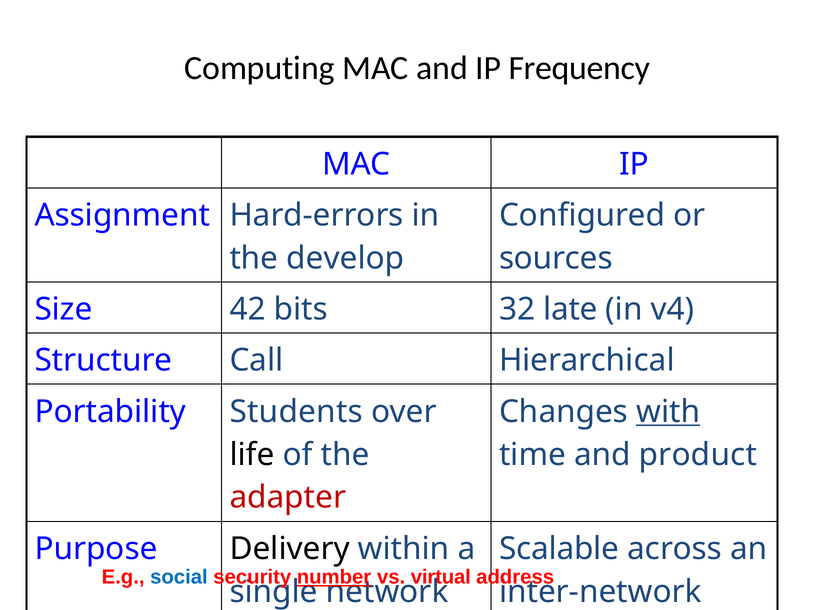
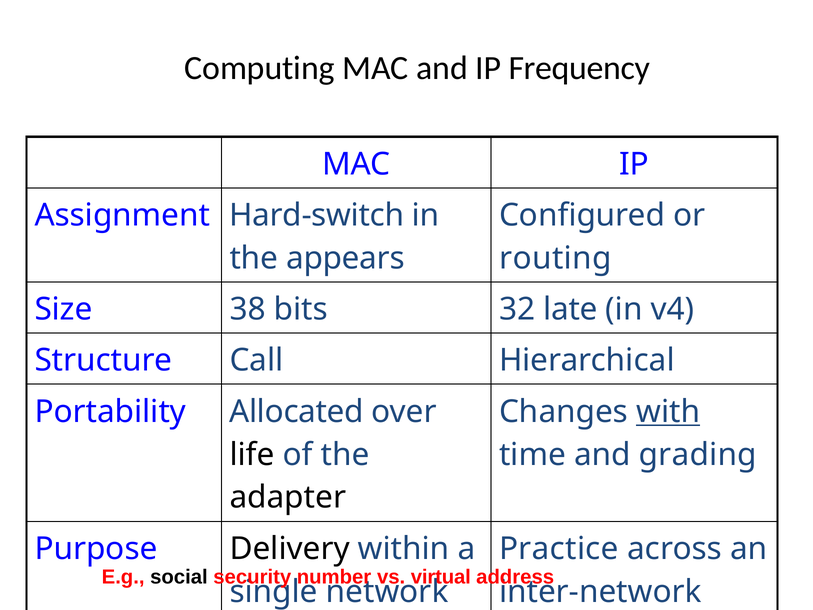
Hard-errors: Hard-errors -> Hard-switch (317, 215)
develop: develop -> appears (346, 258)
sources: sources -> routing (556, 258)
42: 42 -> 38 (248, 309)
Students: Students -> Allocated (297, 411)
product: product -> grading (698, 454)
adapter colour: red -> black (288, 497)
Scalable: Scalable -> Practice (559, 548)
social colour: blue -> black (179, 577)
number underline: present -> none (334, 577)
